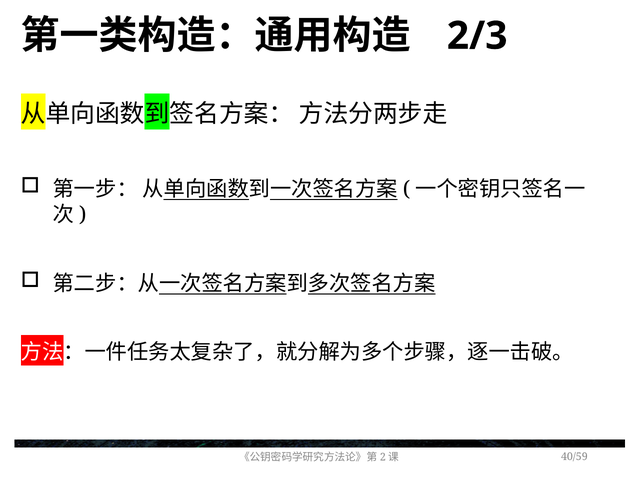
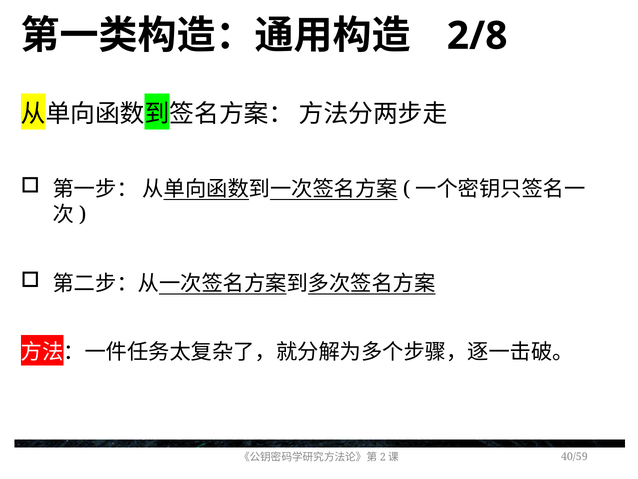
2/3: 2/3 -> 2/8 (477, 36)
